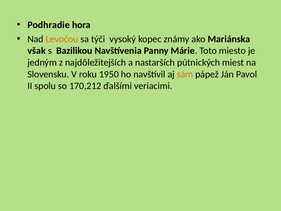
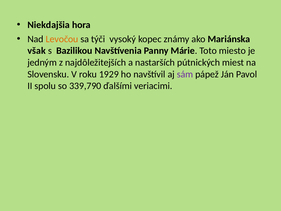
Podhradie: Podhradie -> Niekdajšia (49, 25)
1950: 1950 -> 1929 (109, 74)
sám colour: orange -> purple (185, 74)
170,212: 170,212 -> 339,790 (85, 86)
